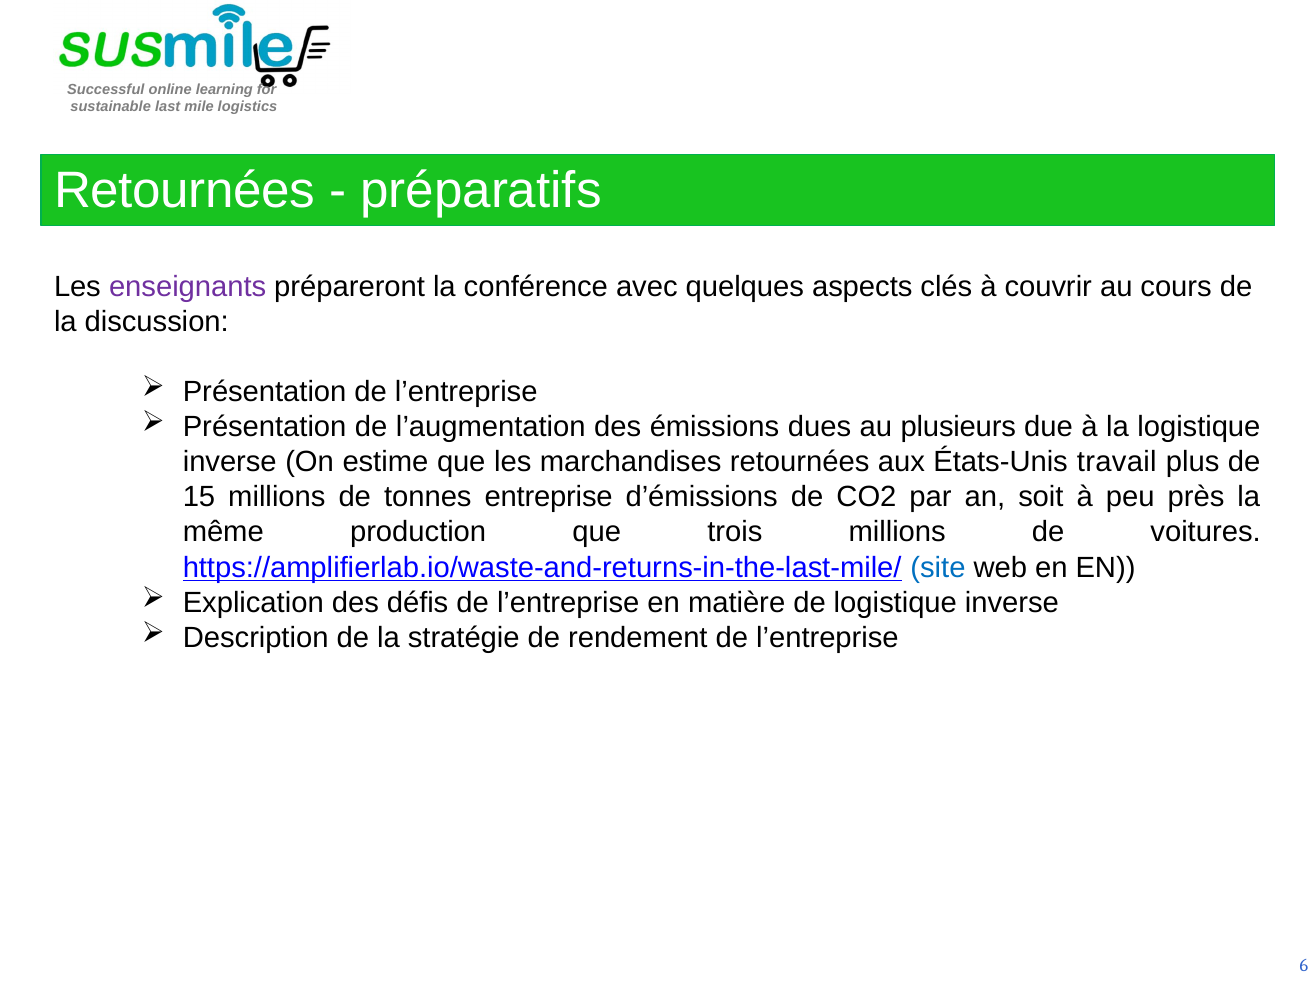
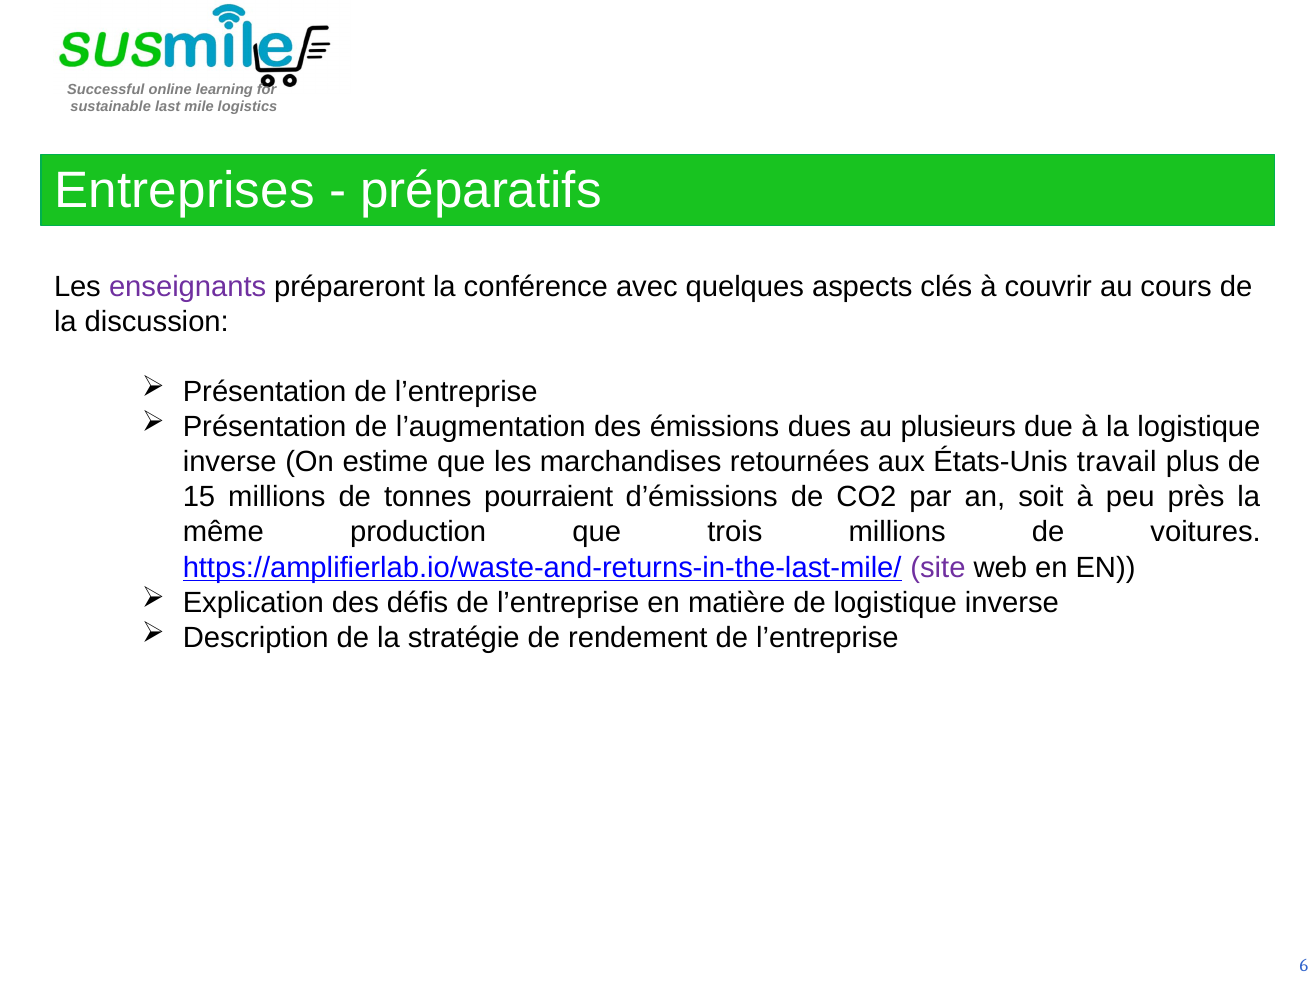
Retournées: Retournées -> Entreprises (185, 191)
entreprise: entreprise -> pourraient (549, 497)
site colour: blue -> purple (938, 567)
